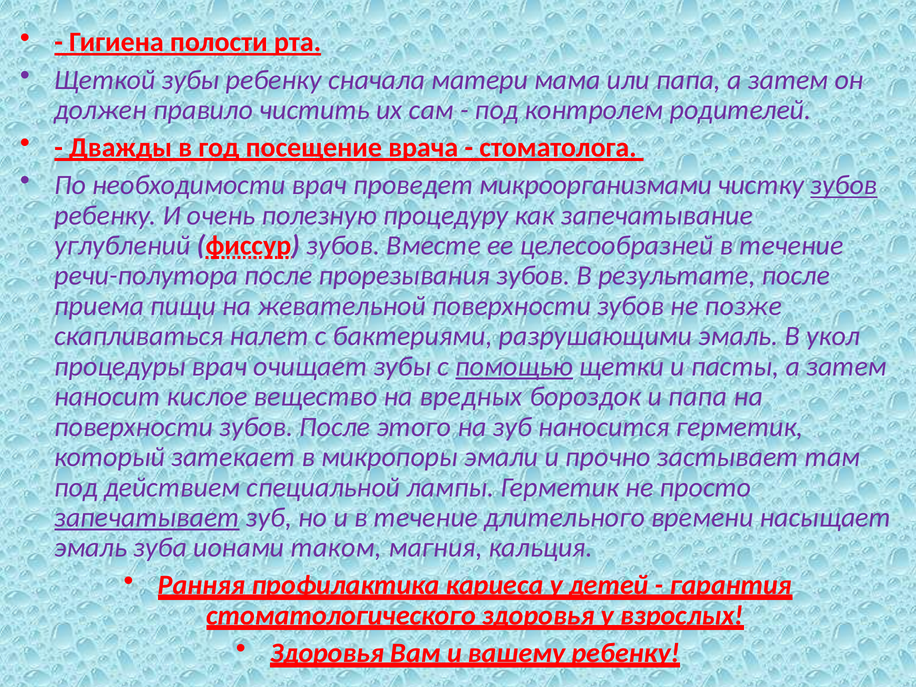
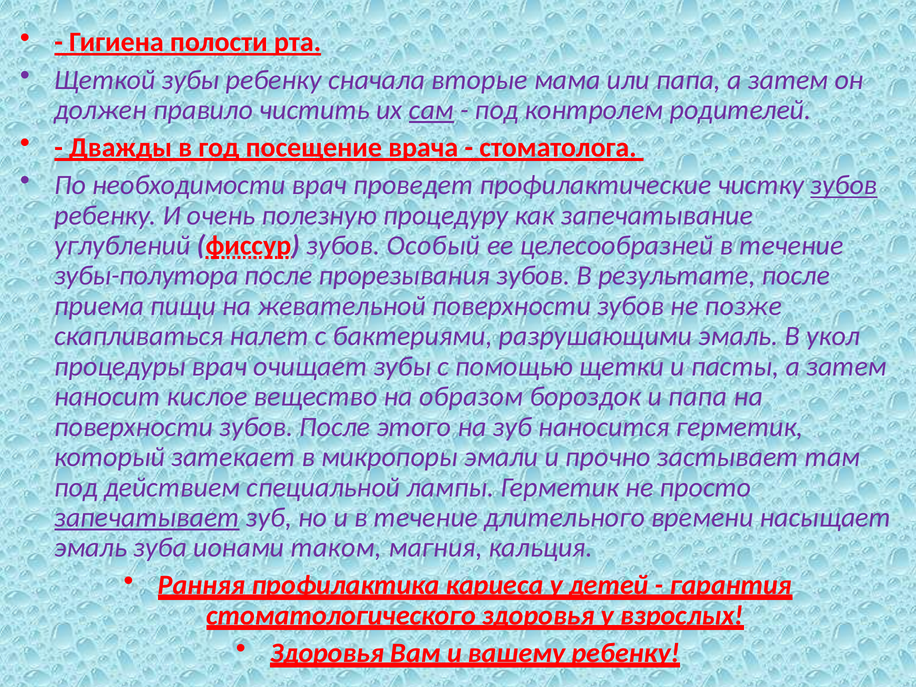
матери: матери -> вторые (480, 80)
сам underline: none -> present (431, 110)
микроорганизмами: микроорганизмами -> профилактические (596, 185)
Вместе: Вместе -> Особый (434, 246)
речи-полутора: речи-полутора -> зубы-полутора (146, 276)
помощью underline: present -> none (514, 366)
вредных: вредных -> образом (471, 397)
